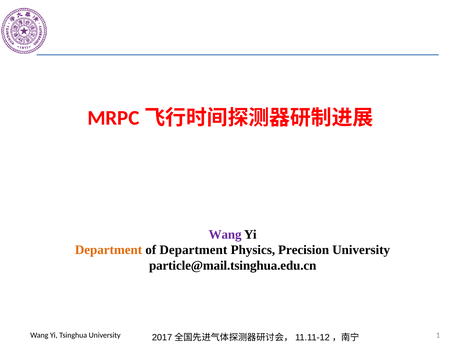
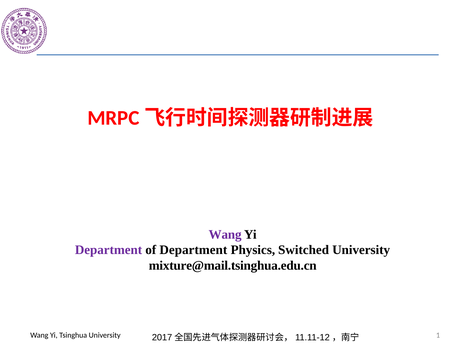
Department colour: orange -> purple (109, 250)
Precision: Precision -> Switched (304, 250)
particle@mail.tsinghua.edu.cn: particle@mail.tsinghua.edu.cn -> mixture@mail.tsinghua.edu.cn (233, 266)
